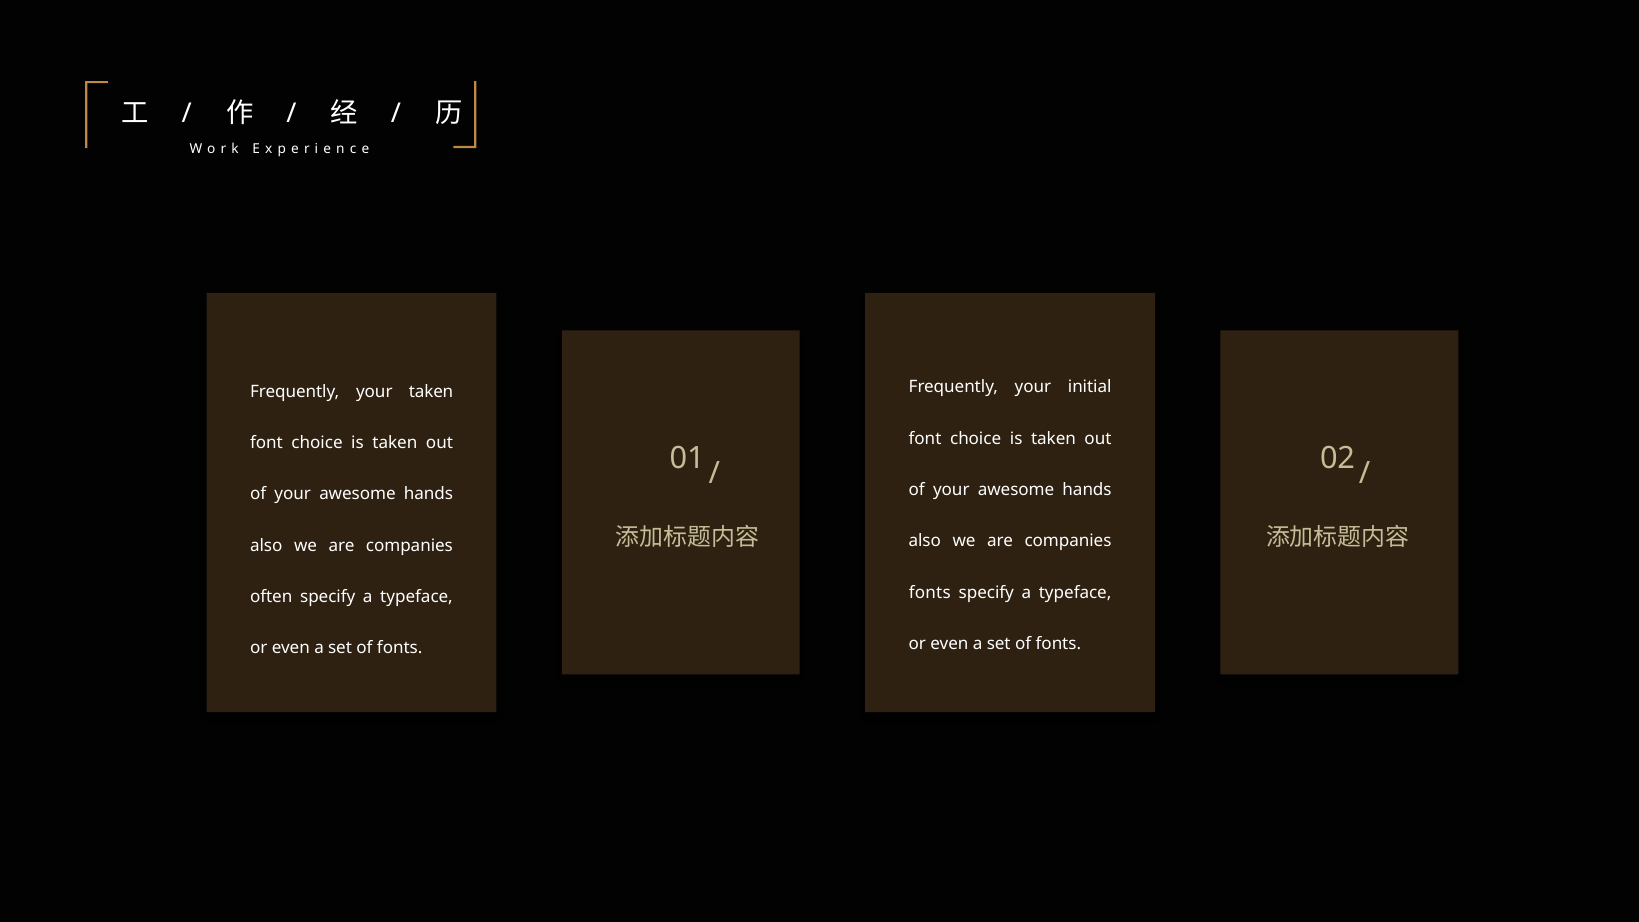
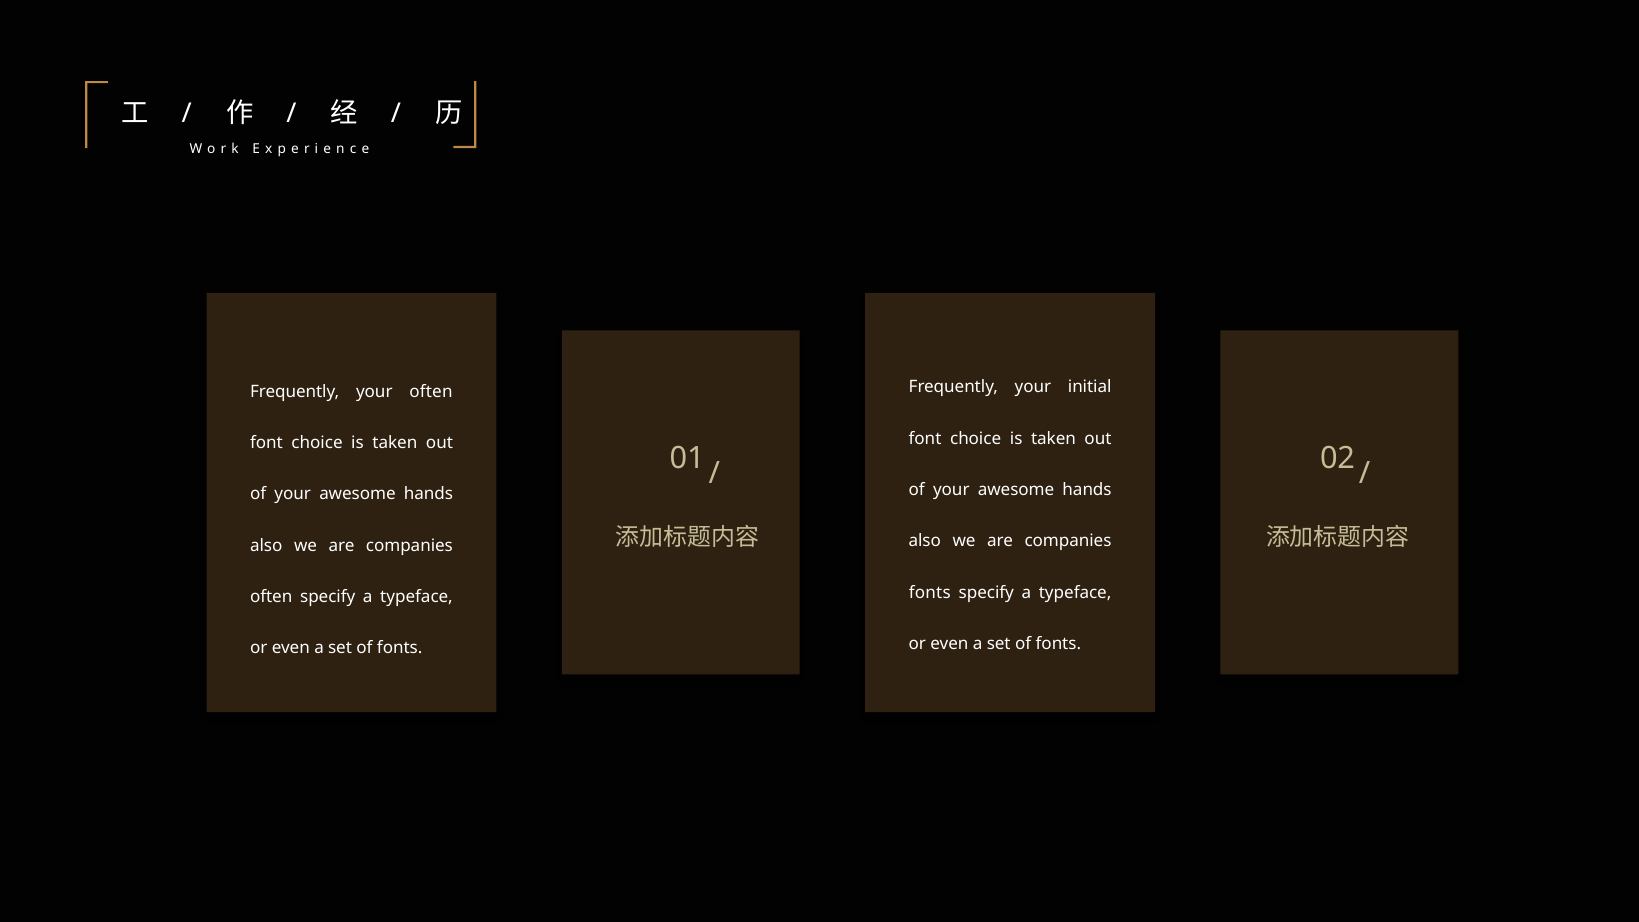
your taken: taken -> often (431, 391)
